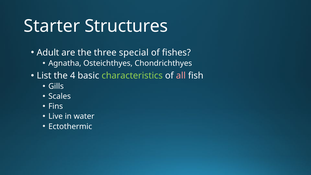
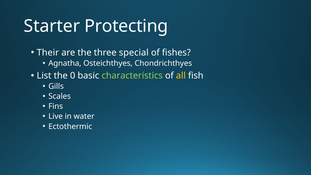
Structures: Structures -> Protecting (126, 26)
Adult: Adult -> Their (48, 53)
4: 4 -> 0 (73, 76)
all colour: pink -> yellow (181, 76)
